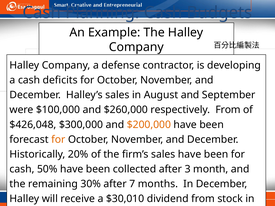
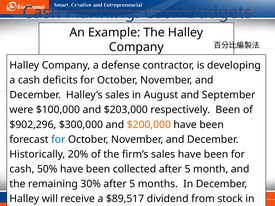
$260,000: $260,000 -> $203,000 (126, 110)
respectively From: From -> Been (228, 110)
$426,048: $426,048 -> $902,296 (33, 125)
for colour: orange -> blue (58, 140)
collected after 3: 3 -> 5 (188, 169)
30% after 7: 7 -> 5 (132, 184)
$30,010: $30,010 -> $89,517 (125, 199)
